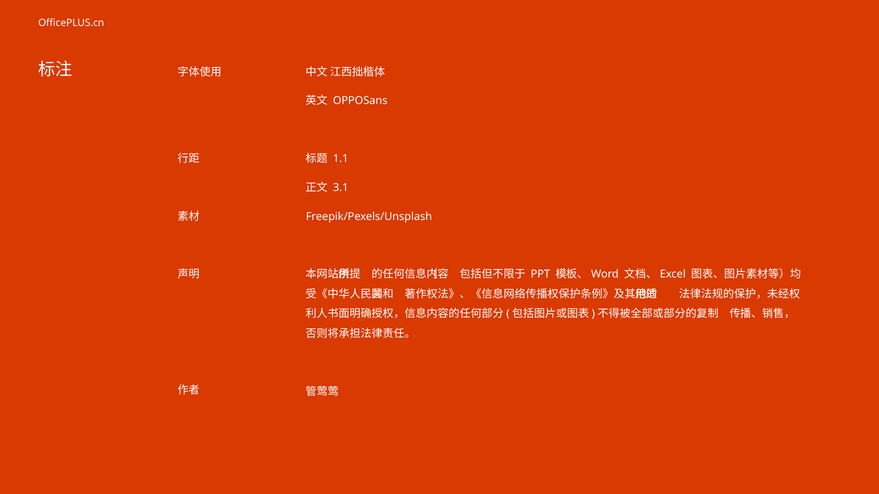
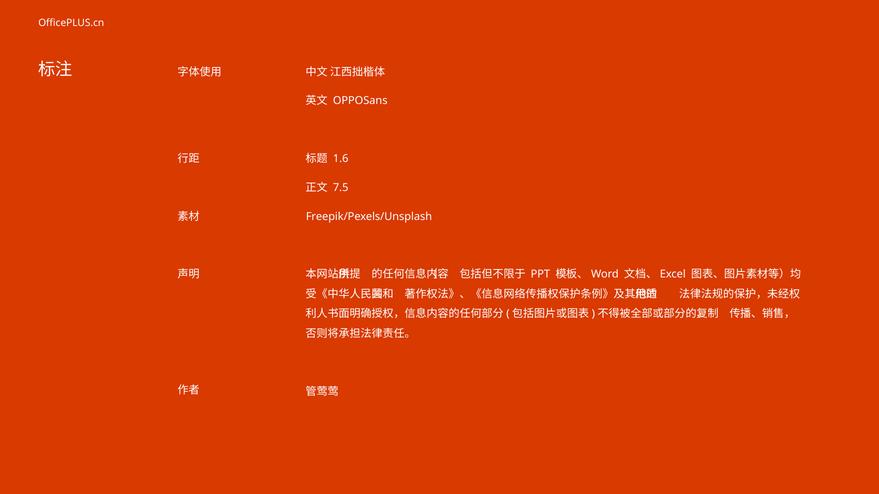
1.1: 1.1 -> 1.6 (341, 159)
3.1: 3.1 -> 7.5 (341, 188)
